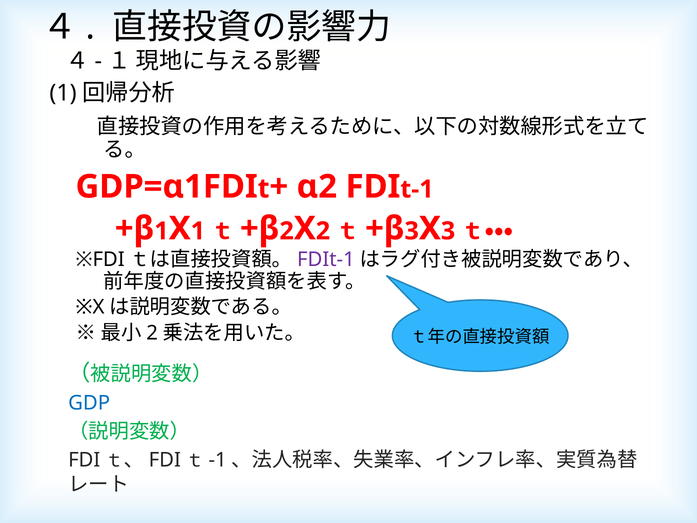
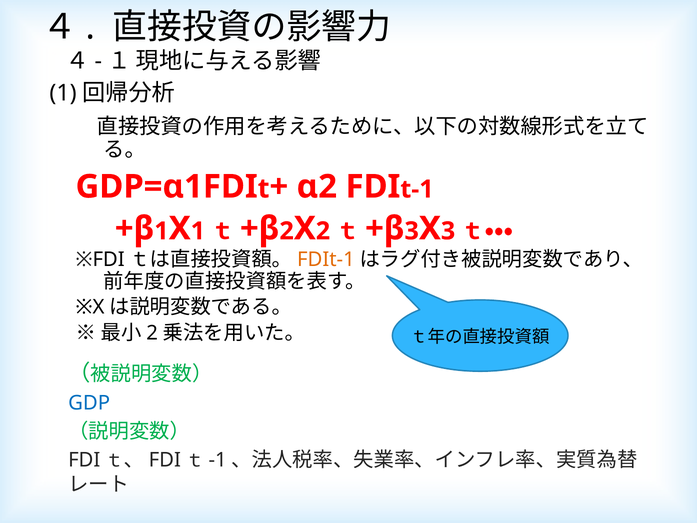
FDIt-1 colour: purple -> orange (326, 259)
